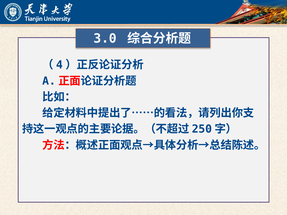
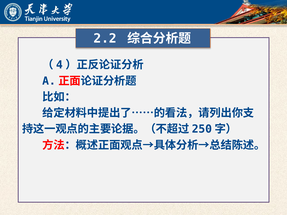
3.0: 3.0 -> 2.2 (105, 39)
